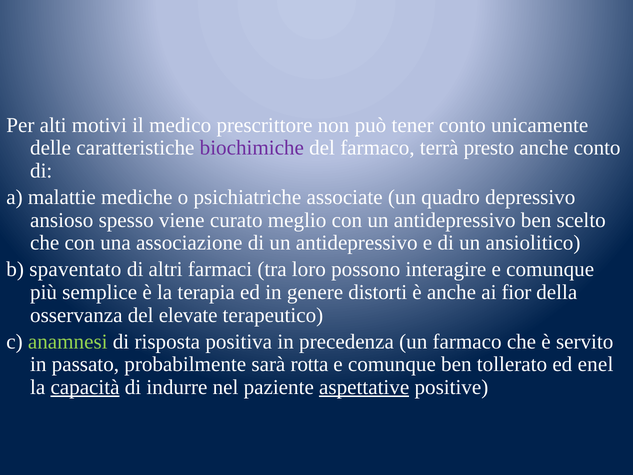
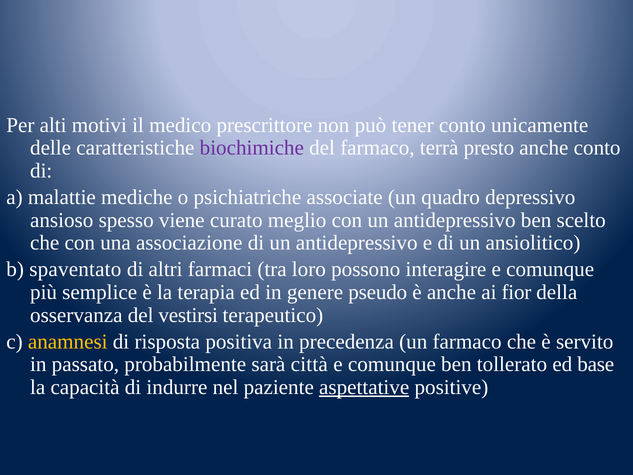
distorti: distorti -> pseudo (378, 292)
elevate: elevate -> vestirsi (188, 315)
anamnesi colour: light green -> yellow (68, 341)
rotta: rotta -> città (309, 364)
enel: enel -> base (596, 364)
capacità underline: present -> none (85, 387)
